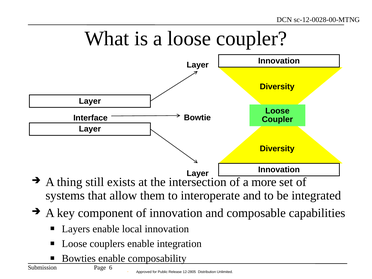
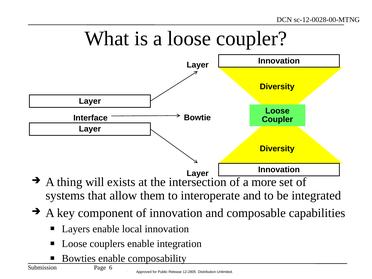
still: still -> will (95, 182)
